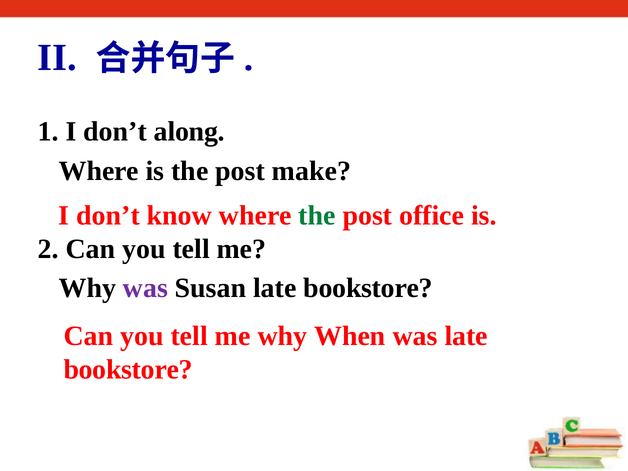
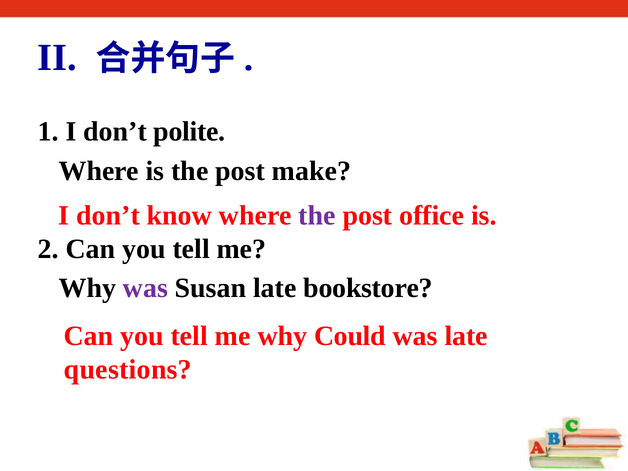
along: along -> polite (189, 132)
the colour: green -> purple (317, 215)
When: When -> Could (350, 336)
bookstore: bookstore -> questions (128, 369)
